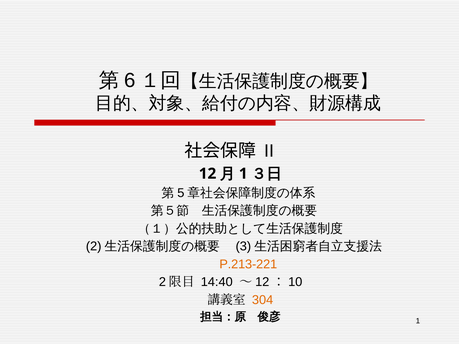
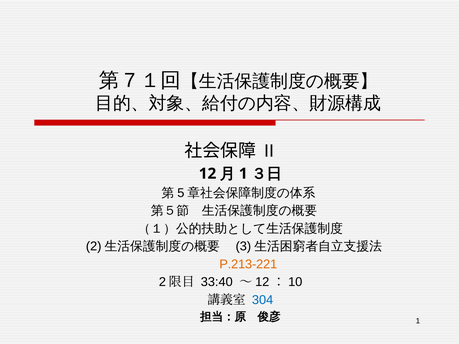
6: 6 -> 7 (130, 80)
14:40: 14:40 -> 33:40 (217, 282)
304 colour: orange -> blue (263, 300)
